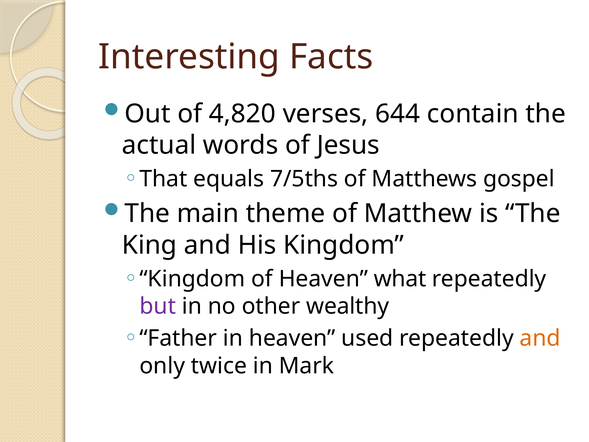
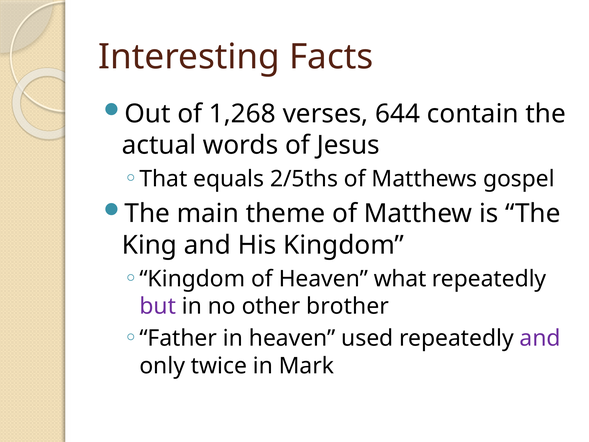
4,820: 4,820 -> 1,268 (242, 114)
7/5ths: 7/5ths -> 2/5ths (304, 179)
wealthy: wealthy -> brother (348, 306)
and colour: orange -> purple (540, 338)
